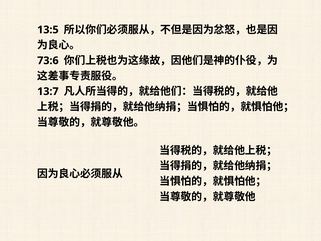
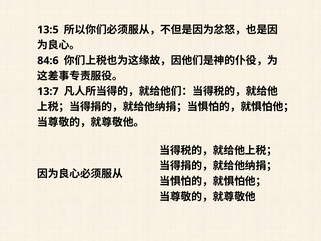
73:6: 73:6 -> 84:6 (48, 61)
